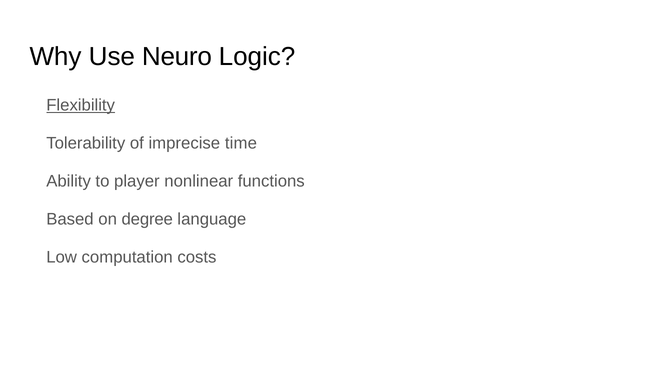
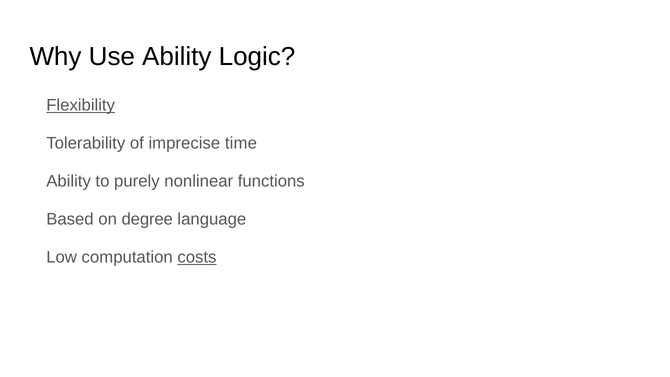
Use Neuro: Neuro -> Ability (177, 57)
player: player -> purely (137, 181)
costs underline: none -> present (197, 257)
